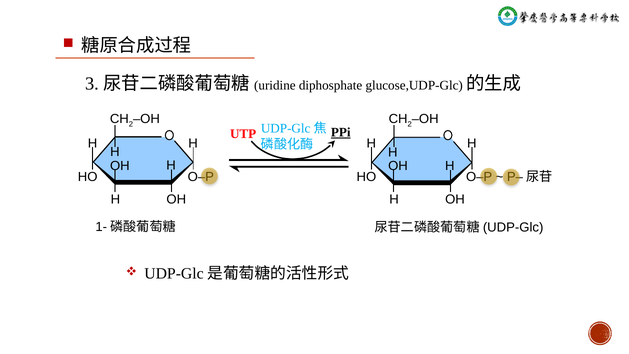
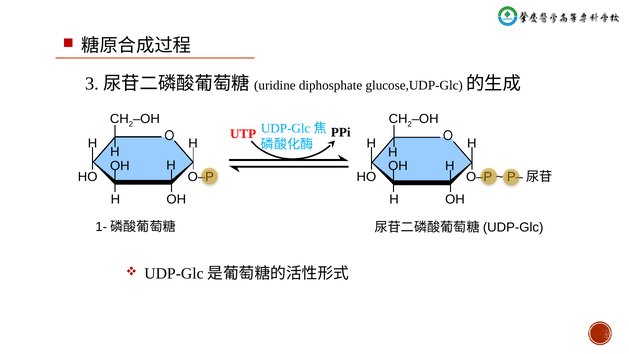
PPi underline: present -> none (341, 132)
